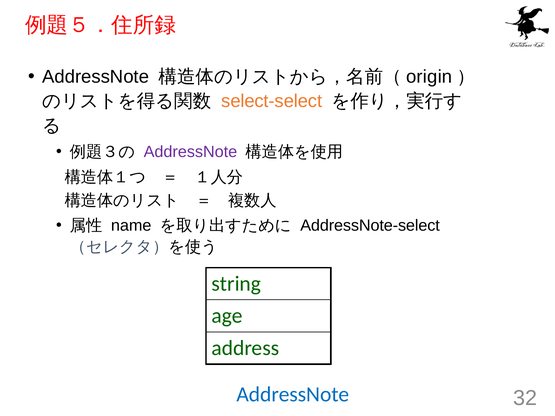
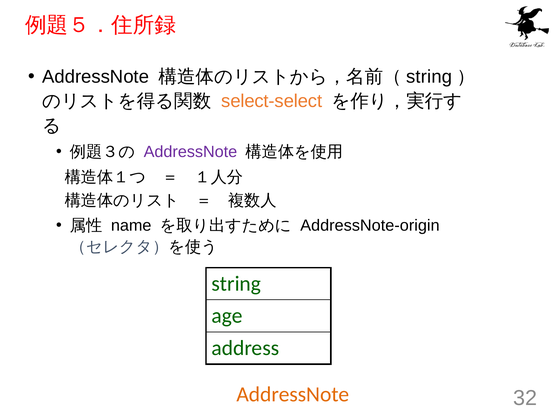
origin: origin -> string (429, 77)
AddressNote-select: AddressNote-select -> AddressNote-origin (370, 226)
AddressNote colour: blue -> orange (293, 395)
